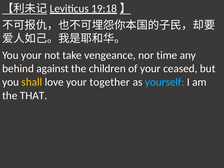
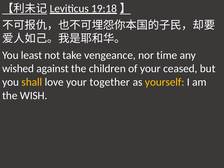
You your: your -> least (32, 55)
behind: behind -> wished (18, 69)
yourself colour: light blue -> yellow (165, 82)
THAT: THAT -> WISH (34, 95)
